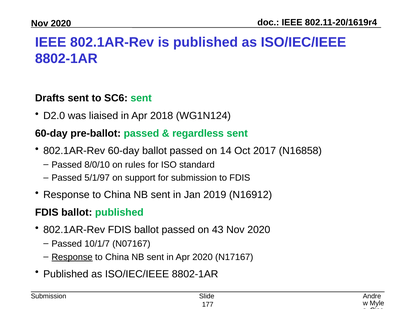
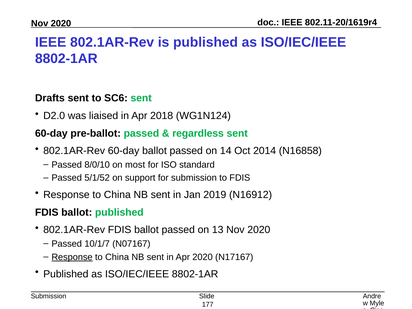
2017: 2017 -> 2014 (265, 151)
rules: rules -> most (135, 165)
5/1/97: 5/1/97 -> 5/1/52 (97, 178)
43: 43 -> 13 (218, 230)
